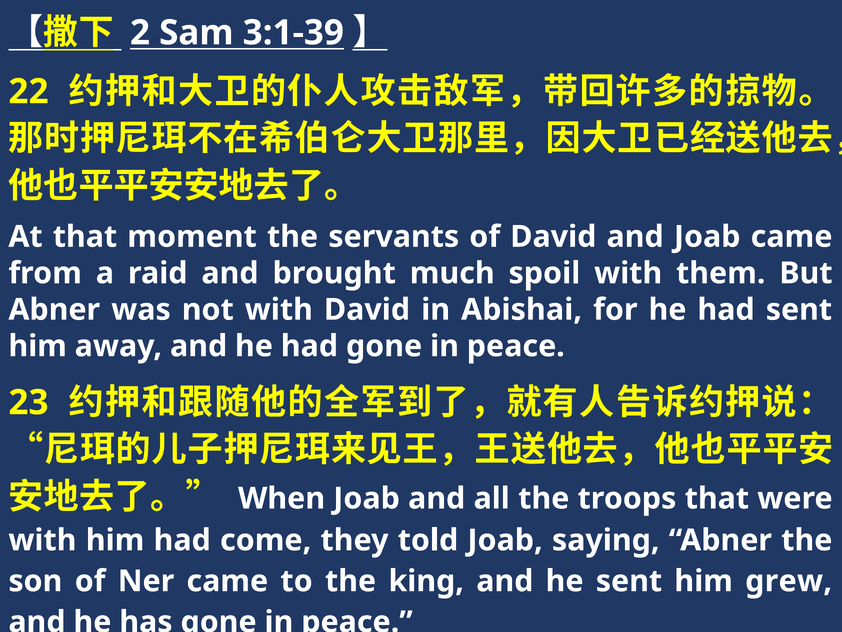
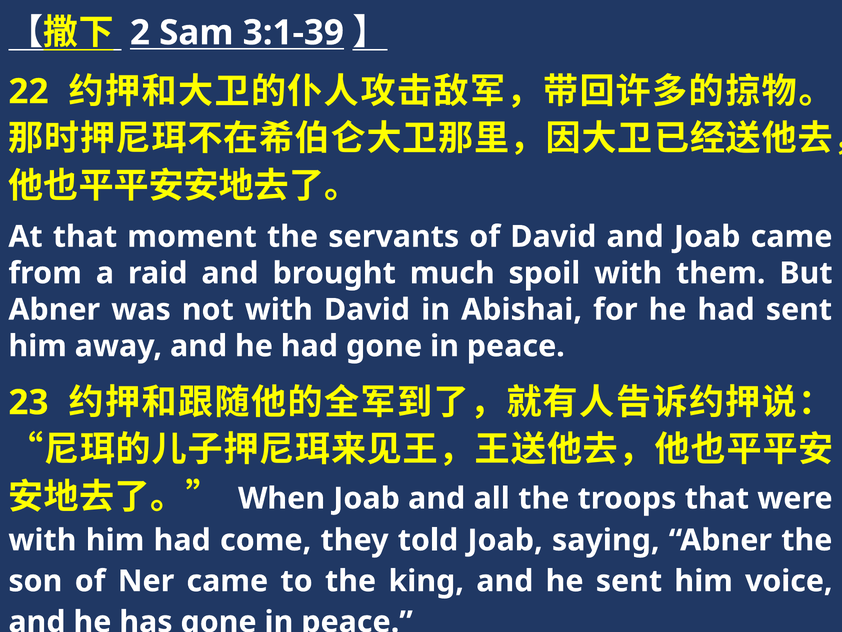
grew: grew -> voice (789, 581)
